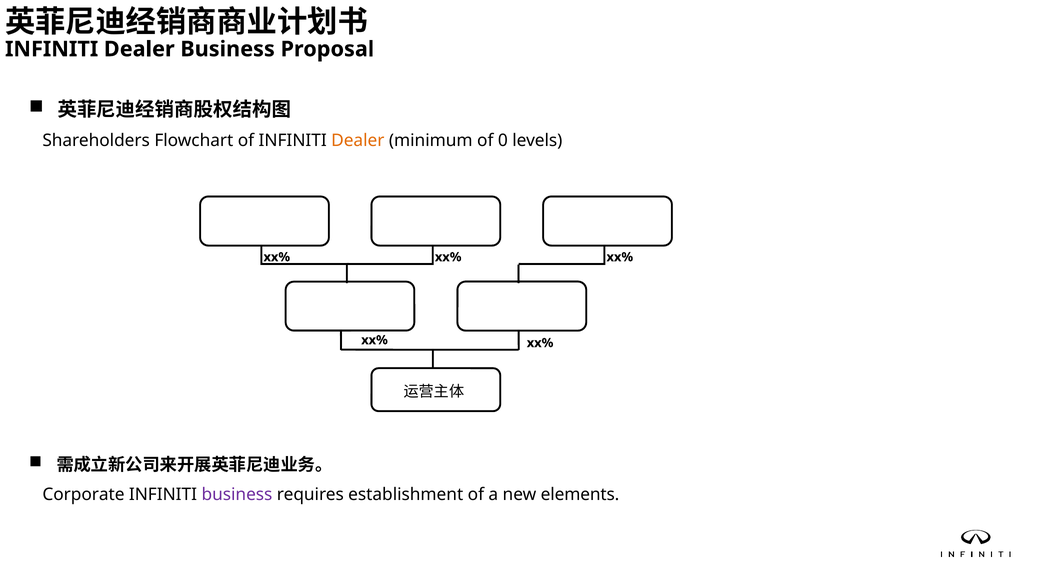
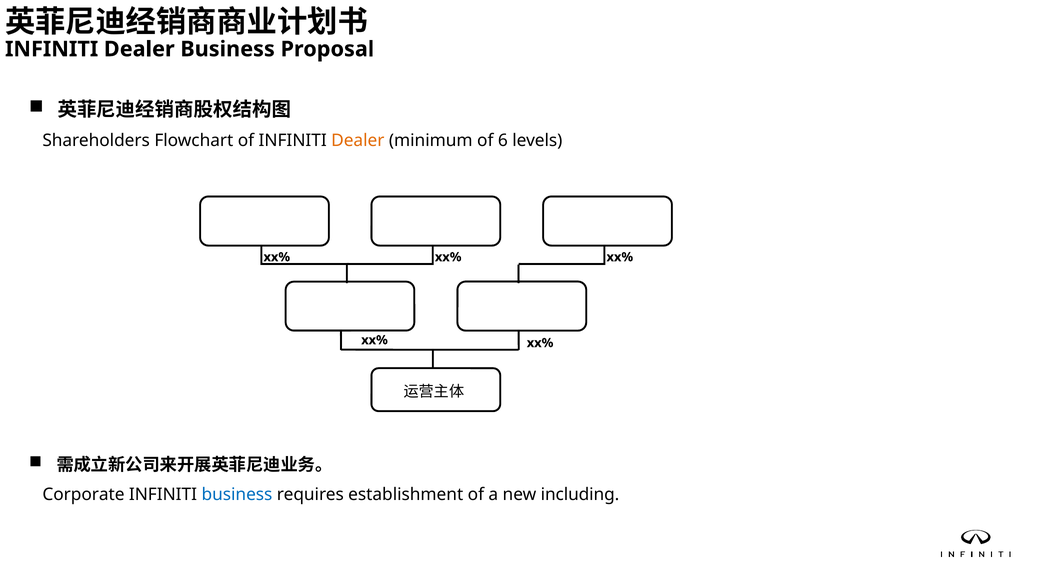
0: 0 -> 6 (503, 140)
business colour: purple -> blue (237, 494)
elements: elements -> including (580, 494)
